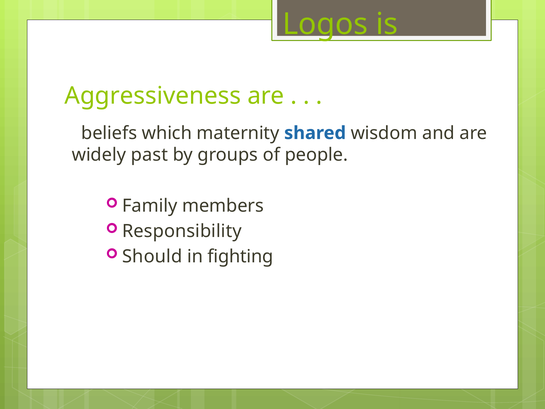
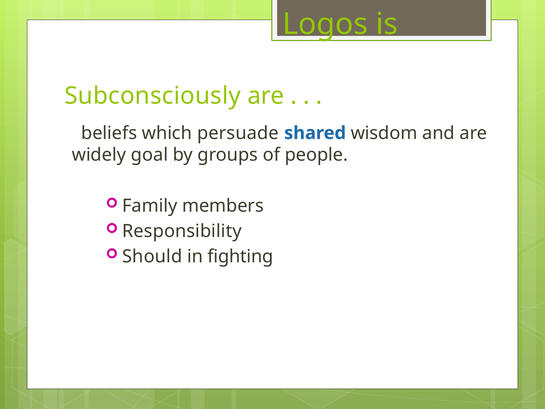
Aggressiveness: Aggressiveness -> Subconsciously (153, 96)
maternity: maternity -> persuade (238, 133)
past: past -> goal (149, 155)
